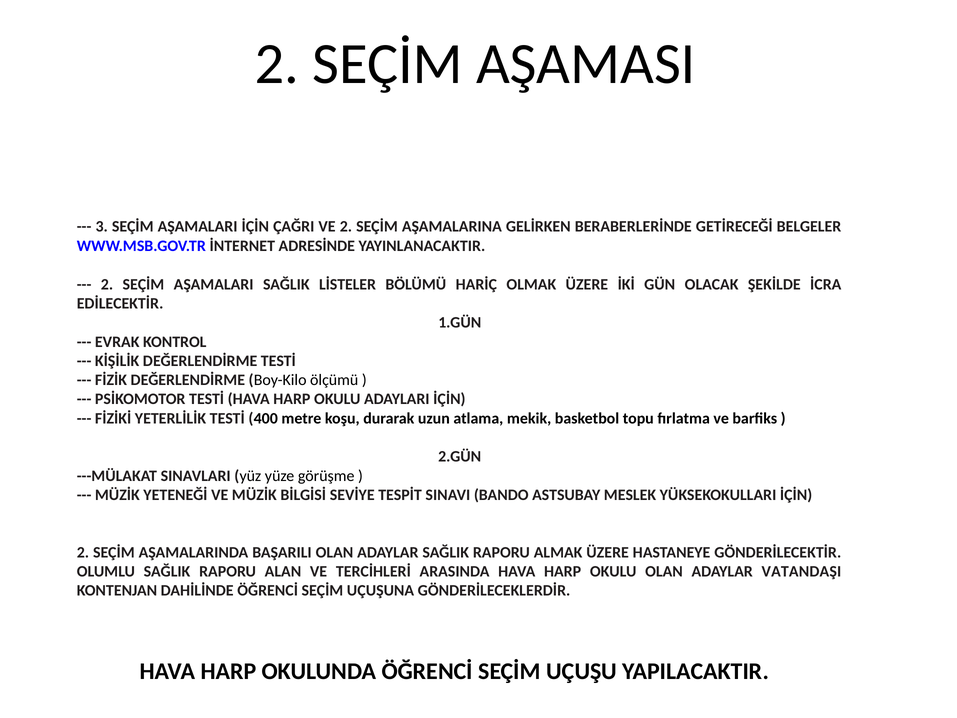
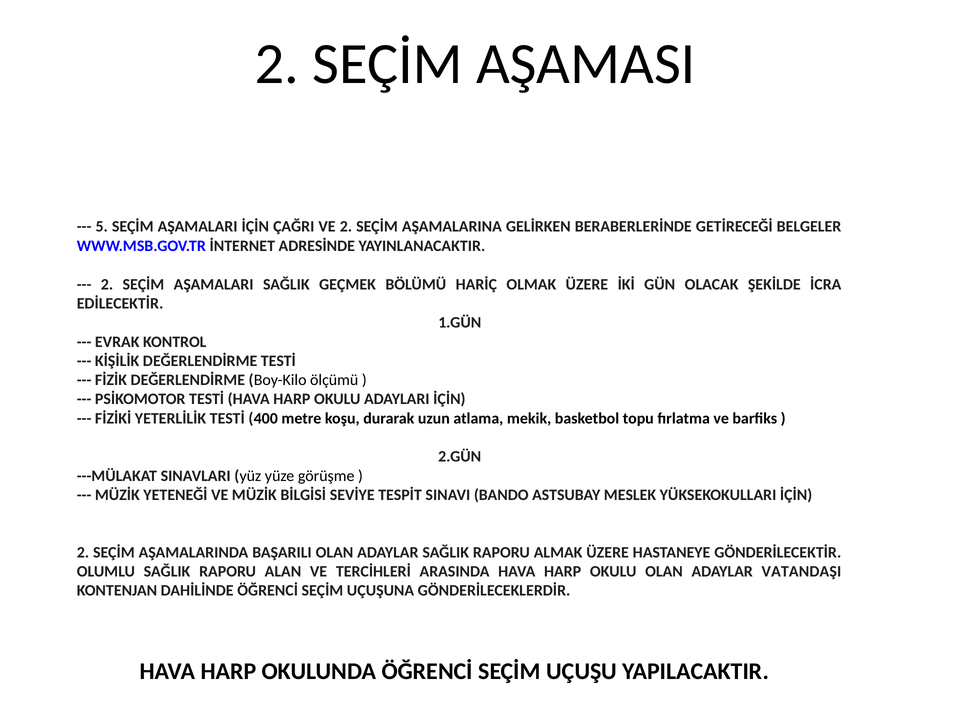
3: 3 -> 5 (102, 227)
LİSTELER: LİSTELER -> GEÇMEK (347, 284)
